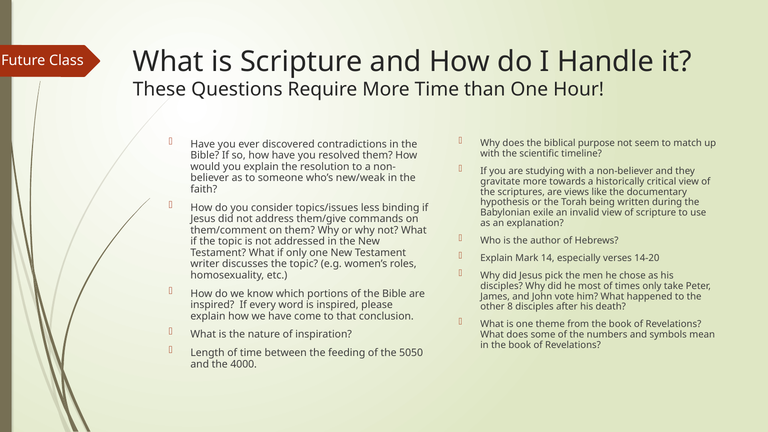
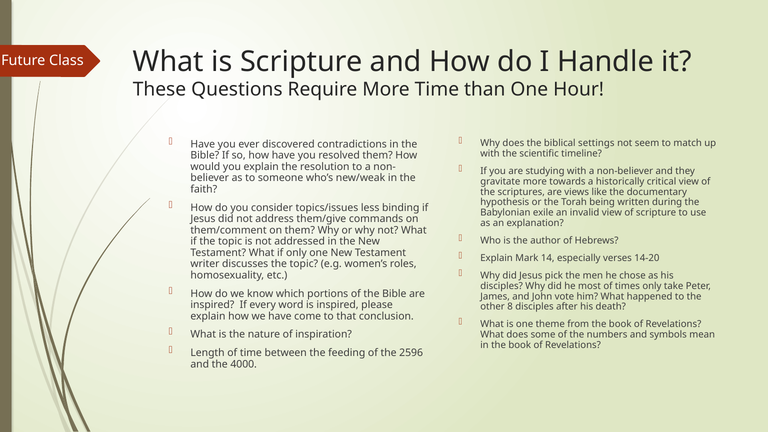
purpose: purpose -> settings (596, 143)
5050: 5050 -> 2596 (411, 353)
